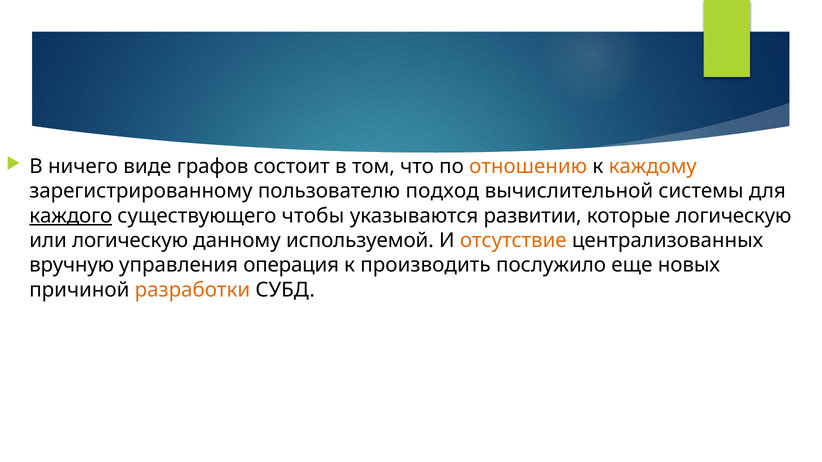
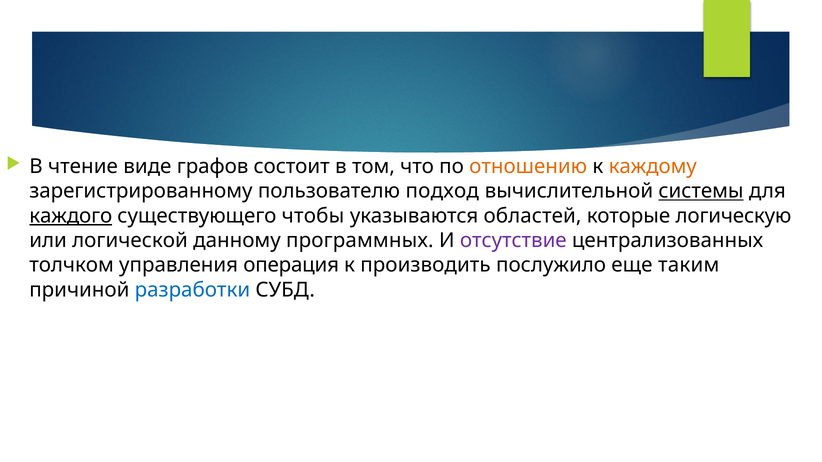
ничего: ничего -> чтение (83, 167)
системы underline: none -> present (701, 191)
развитии: развитии -> областей (532, 216)
или логическую: логическую -> логической (130, 241)
используемой: используемой -> программных (360, 241)
отсутствие colour: orange -> purple (513, 241)
вручную: вручную -> толчком (72, 265)
новых: новых -> таким (689, 265)
разработки colour: orange -> blue (192, 290)
